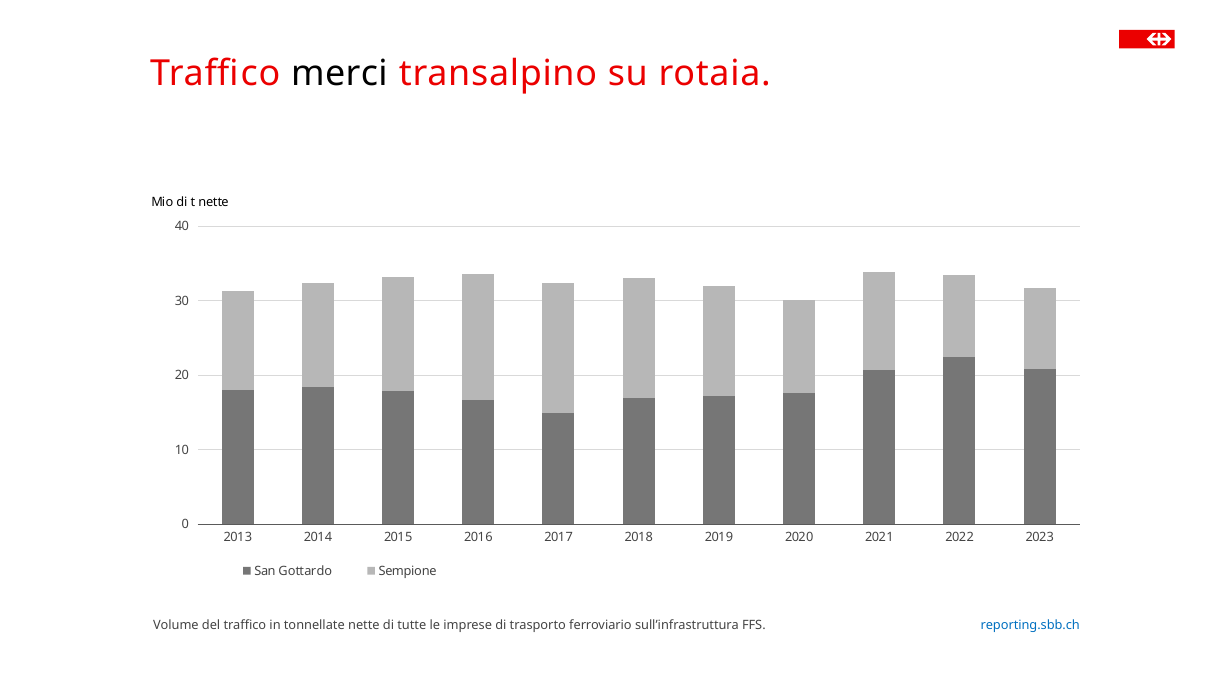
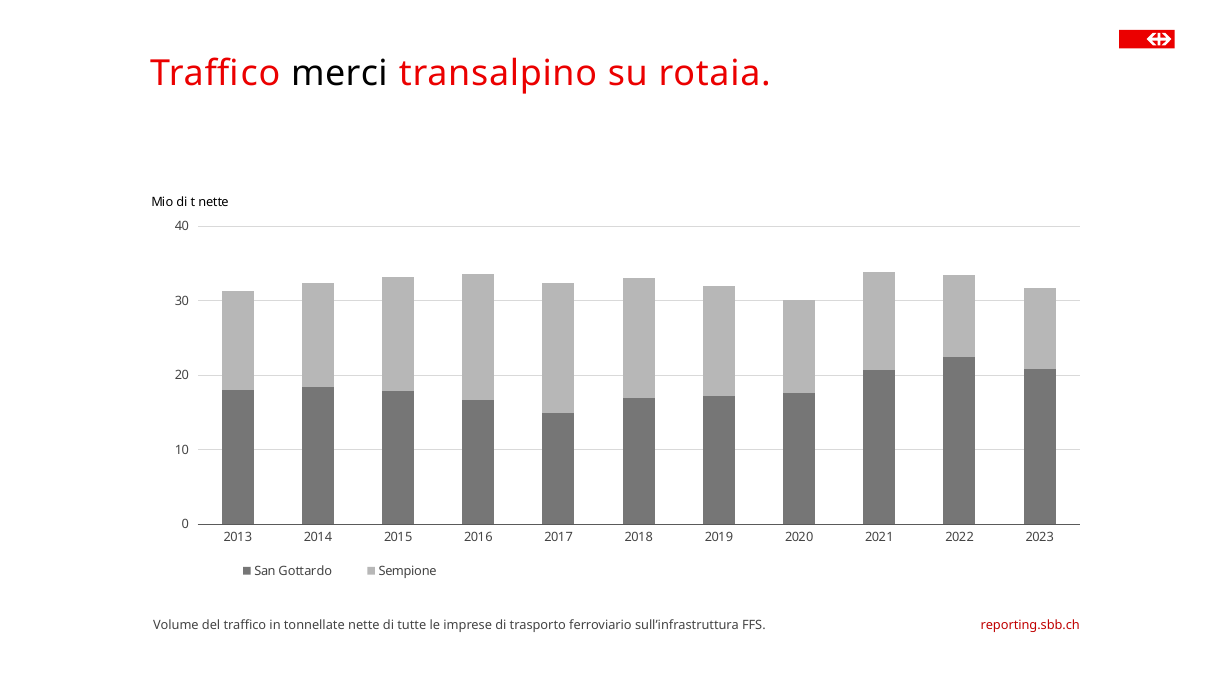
reporting.sbb.ch colour: blue -> red (1030, 625)
